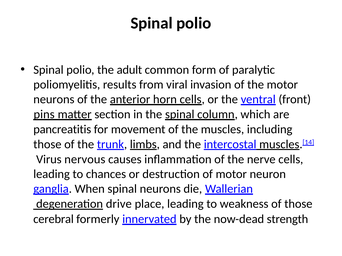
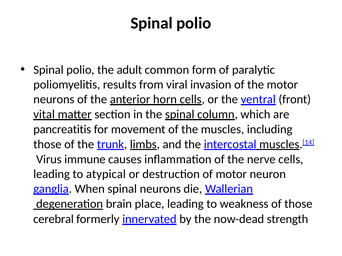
pins: pins -> vital (44, 115)
nervous: nervous -> immune (85, 160)
chances: chances -> atypical (106, 174)
drive: drive -> brain (119, 204)
